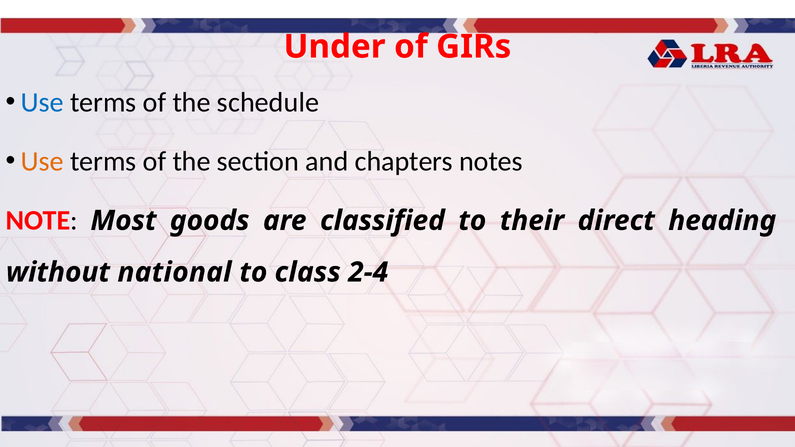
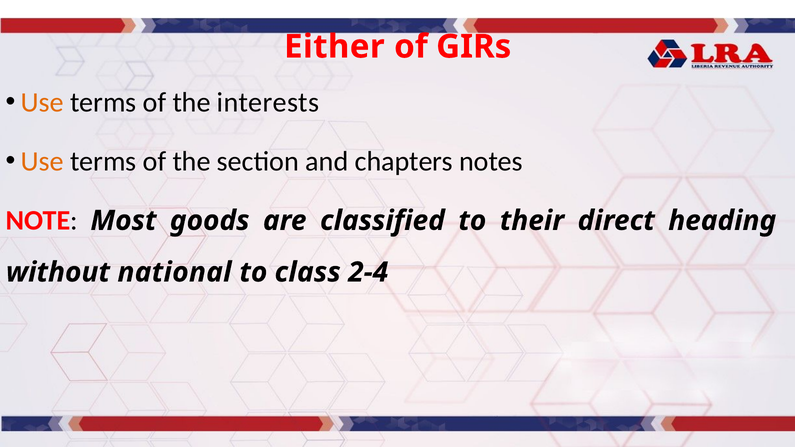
Under: Under -> Either (334, 47)
Use colour: blue -> orange (42, 102)
schedule: schedule -> interests (268, 102)
